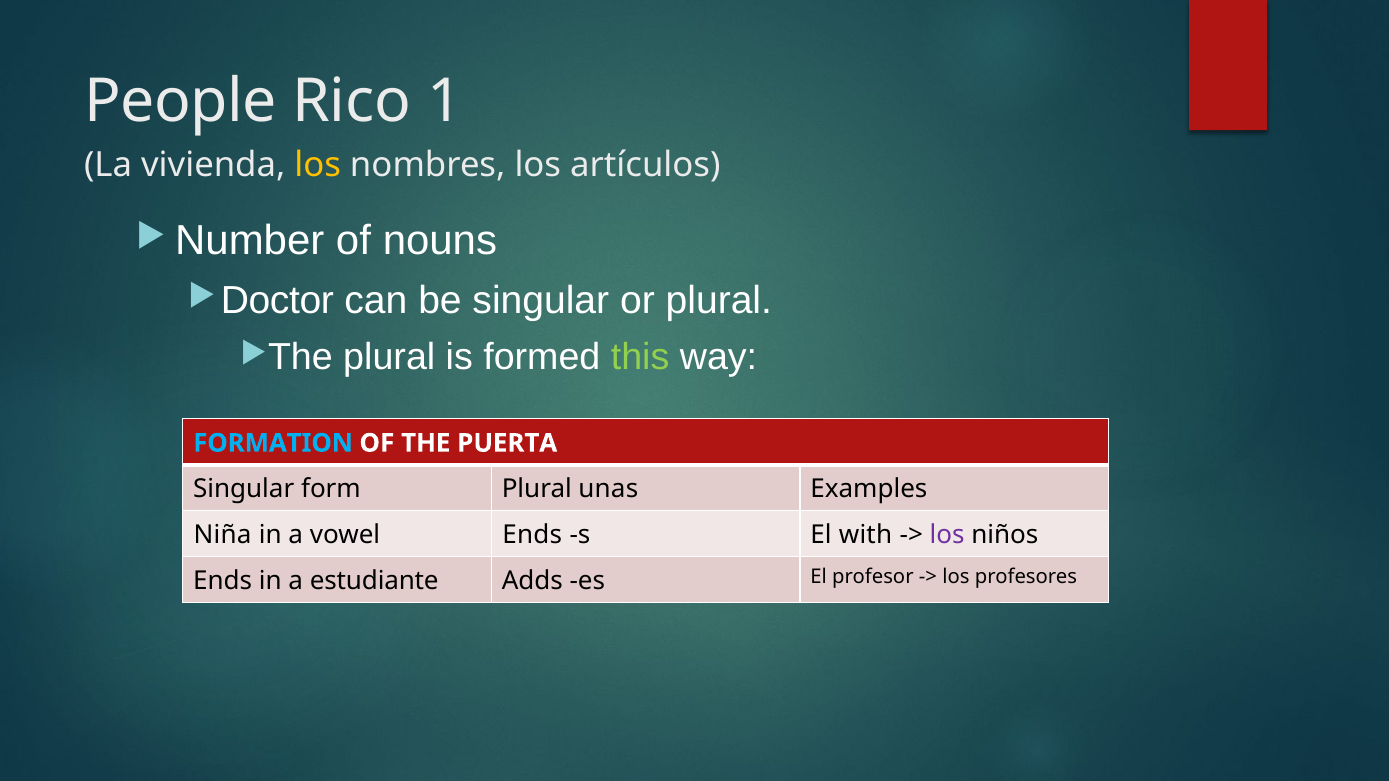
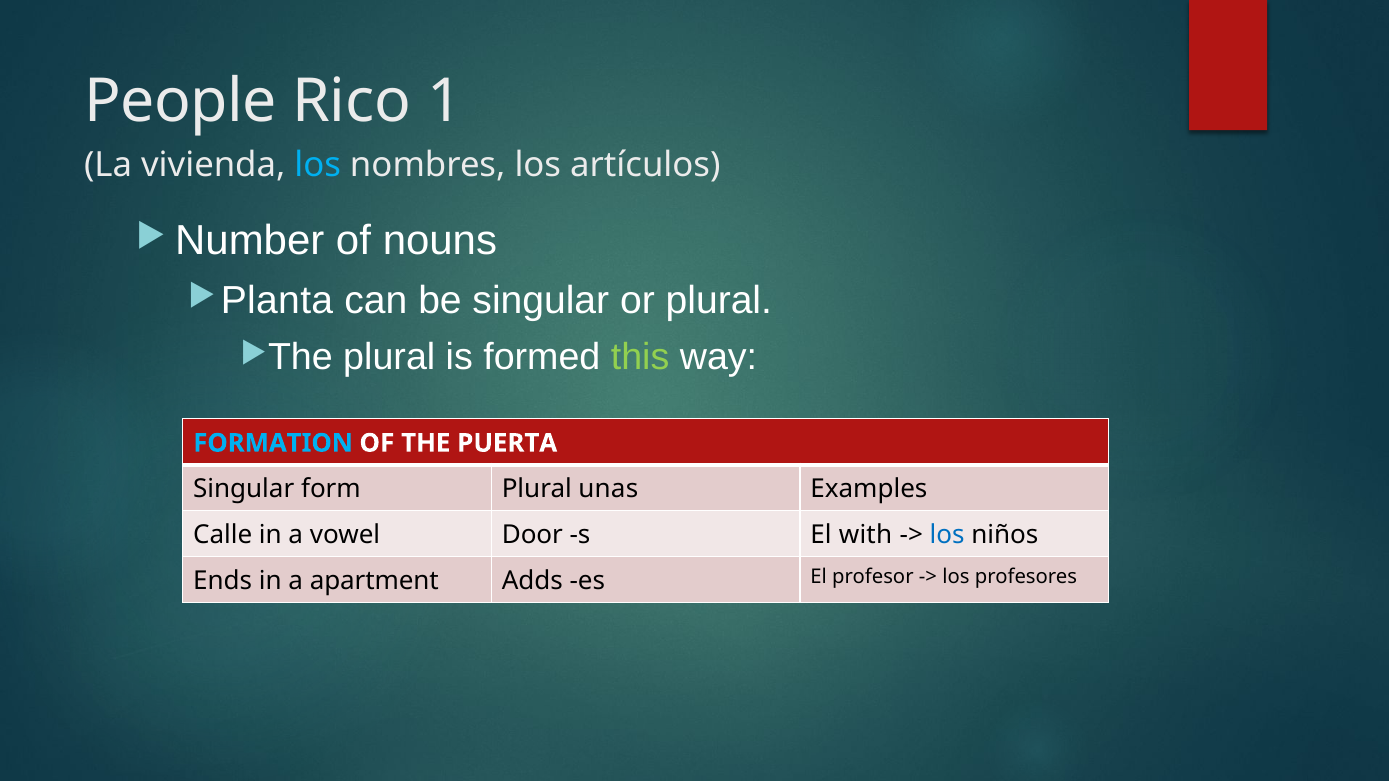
los colour: yellow -> light blue (318, 165)
Doctor: Doctor -> Planta (277, 300)
Niña: Niña -> Calle (223, 535)
vowel Ends: Ends -> Door (532, 535)
los colour: purple -> blue (947, 535)
estudiante: estudiante -> apartment (374, 581)
